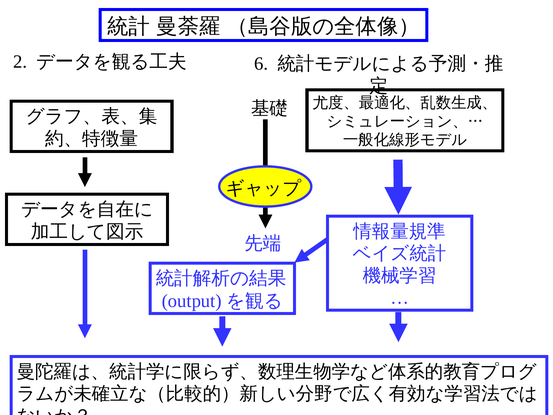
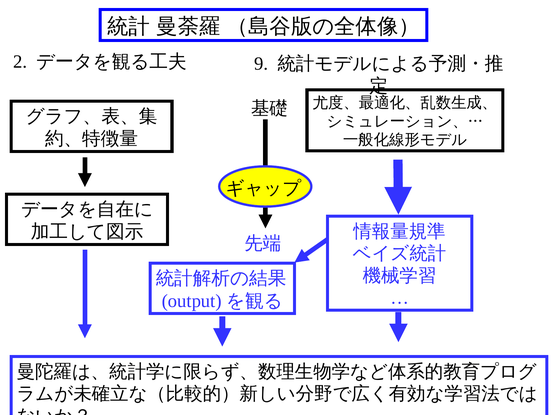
6: 6 -> 9 (261, 64)
